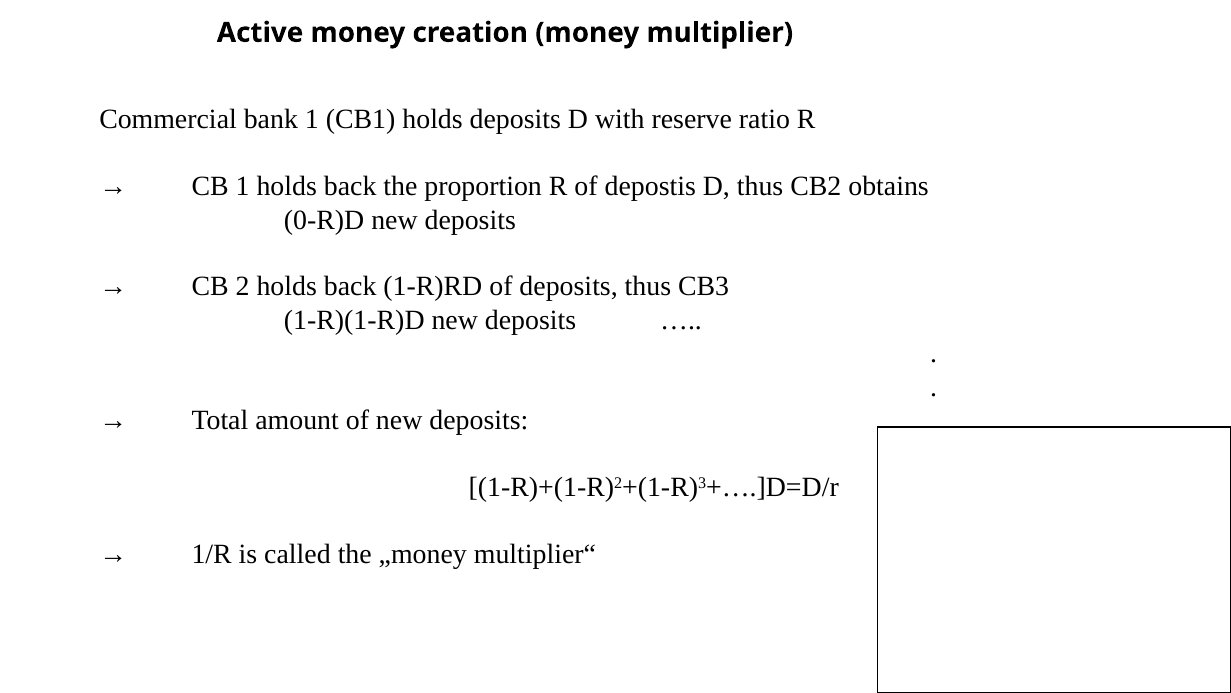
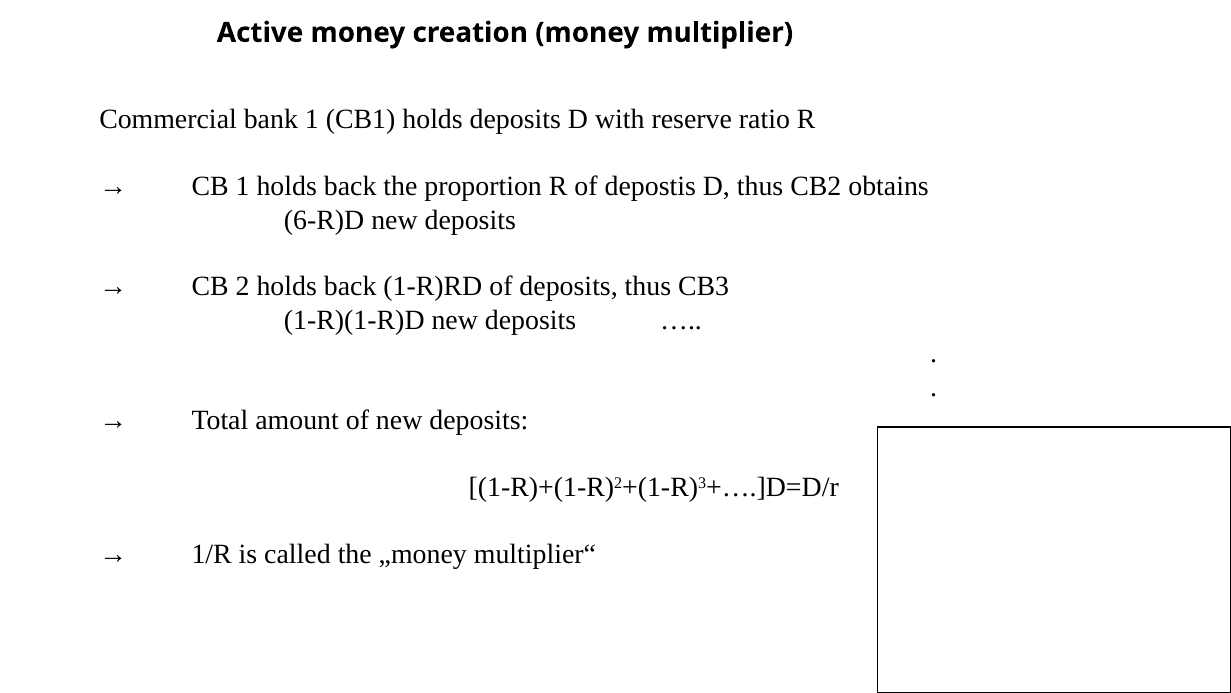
0-R)D: 0-R)D -> 6-R)D (324, 220)
